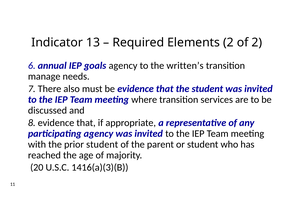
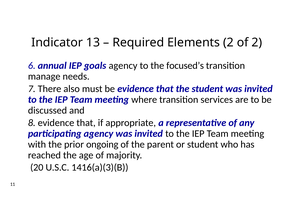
written’s: written’s -> focused’s (185, 66)
prior student: student -> ongoing (102, 144)
